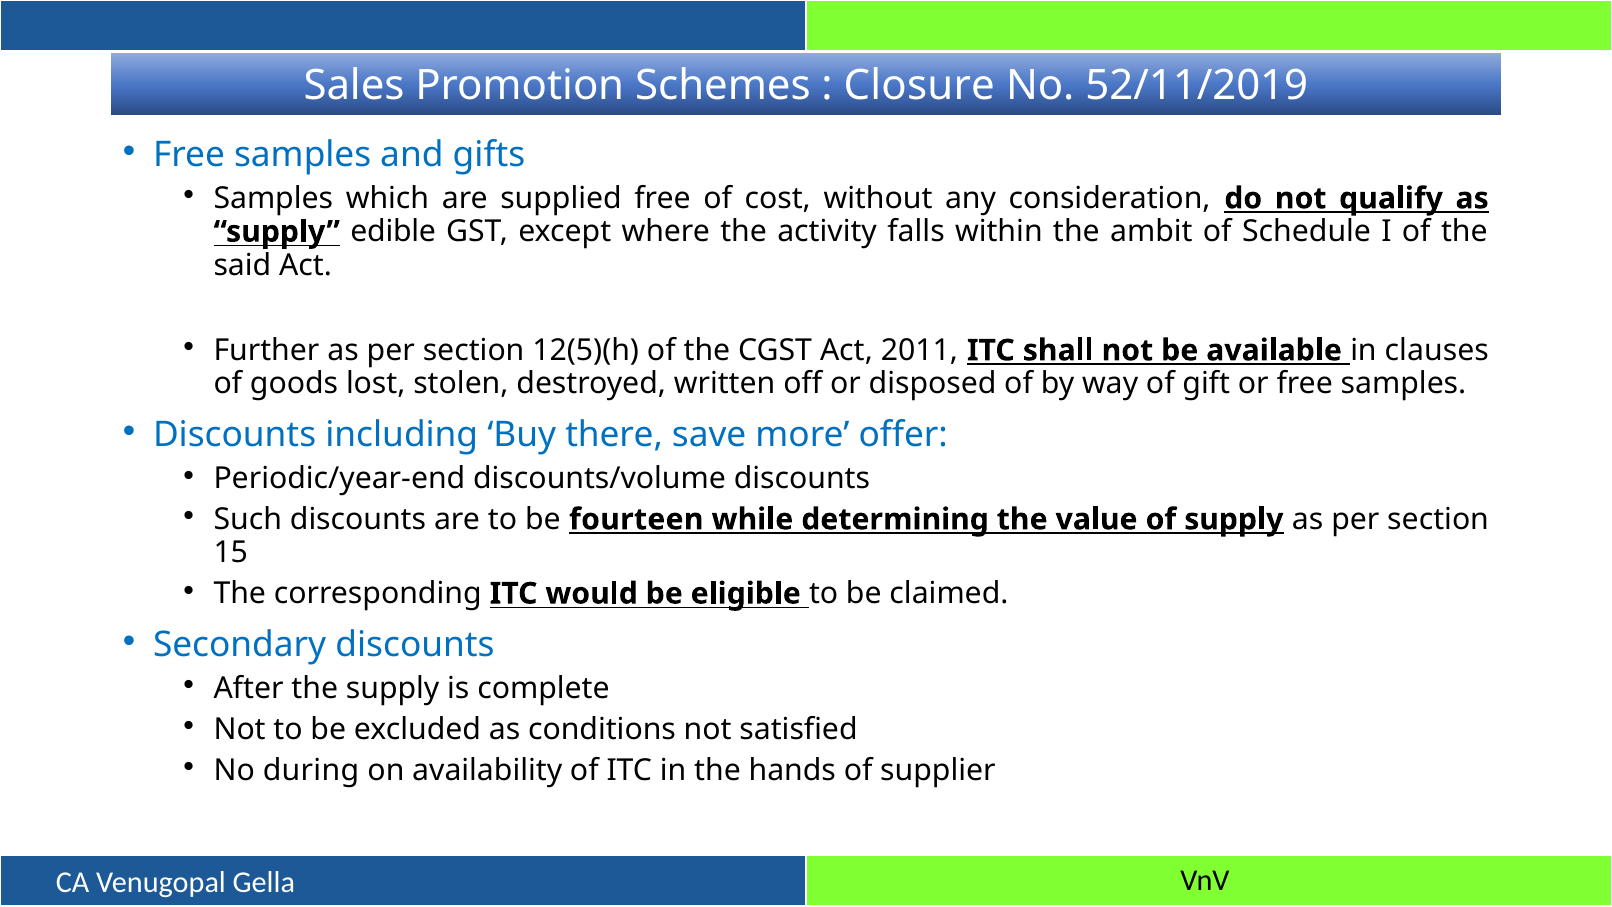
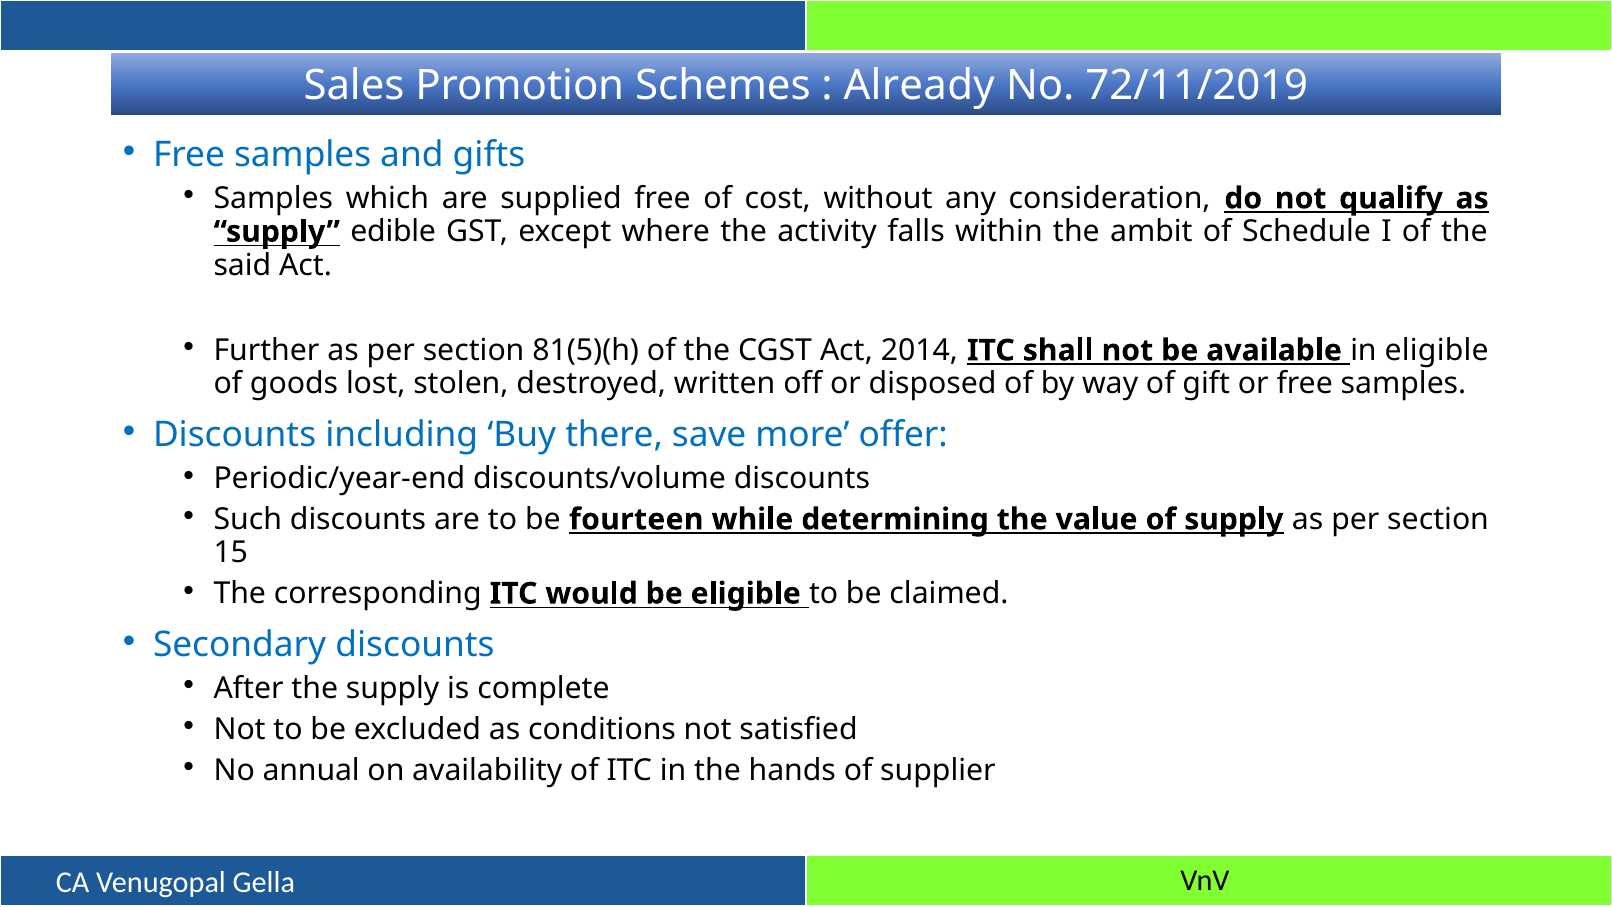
Closure: Closure -> Already (919, 86)
52/11/2019: 52/11/2019 -> 72/11/2019 (1197, 86)
12(5)(h: 12(5)(h -> 81(5)(h (586, 350)
2011: 2011 -> 2014 (919, 350)
in clauses: clauses -> eligible (1437, 350)
during: during -> annual (311, 770)
